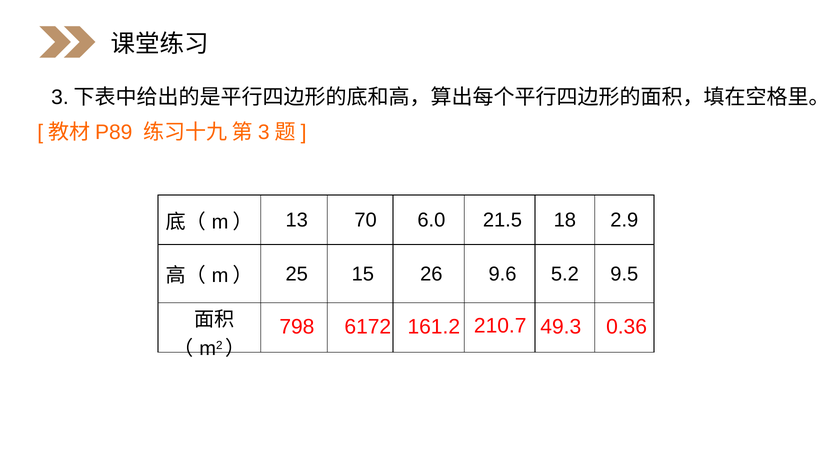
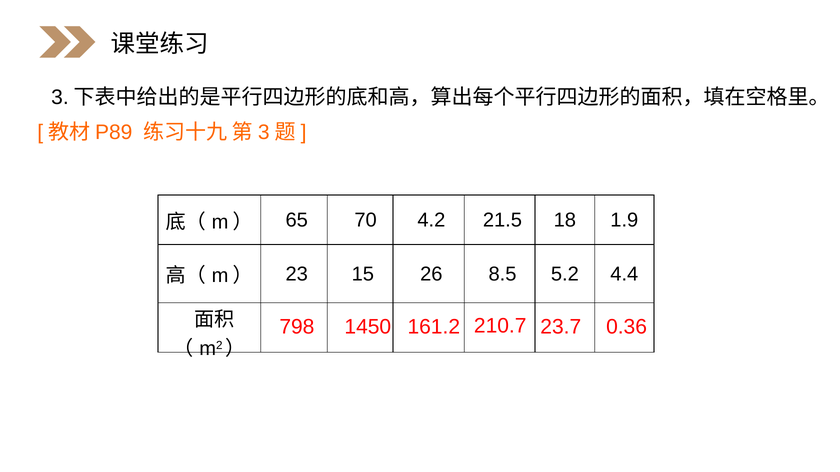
13: 13 -> 65 (297, 220)
6.0: 6.0 -> 4.2 (431, 220)
2.9: 2.9 -> 1.9 (624, 220)
25: 25 -> 23 (297, 274)
9.6: 9.6 -> 8.5 (502, 274)
9.5: 9.5 -> 4.4 (624, 274)
6172: 6172 -> 1450 (368, 327)
49.3: 49.3 -> 23.7 (561, 327)
